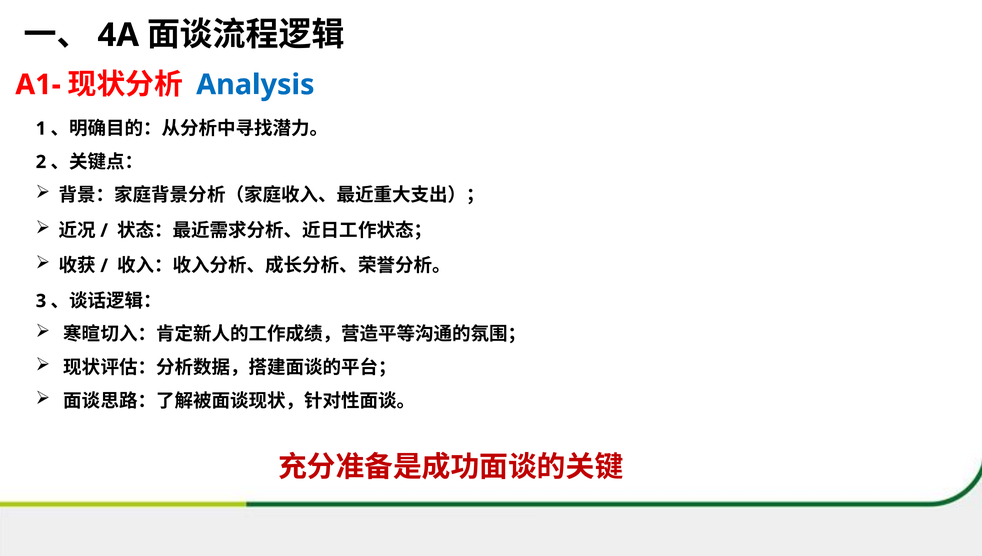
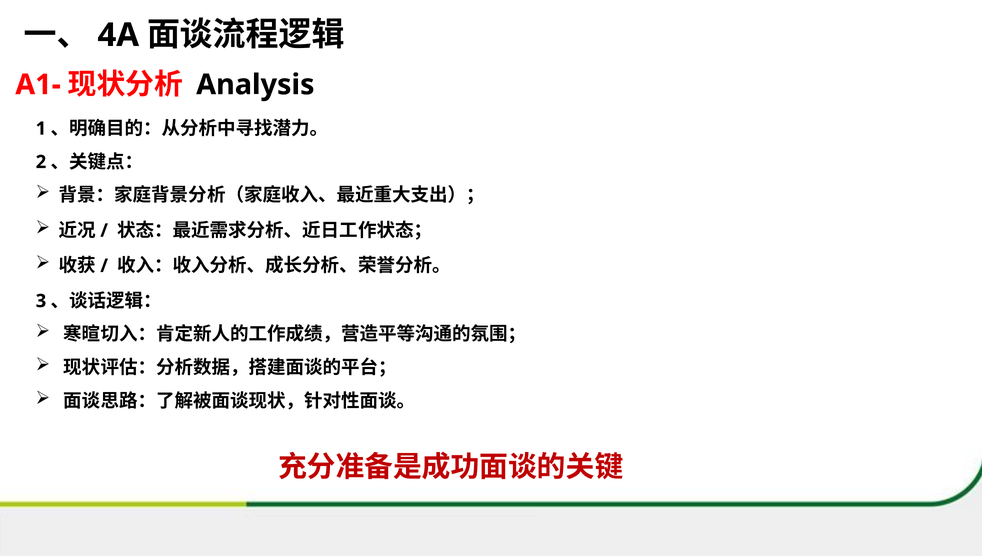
Analysis colour: blue -> black (255, 85)
